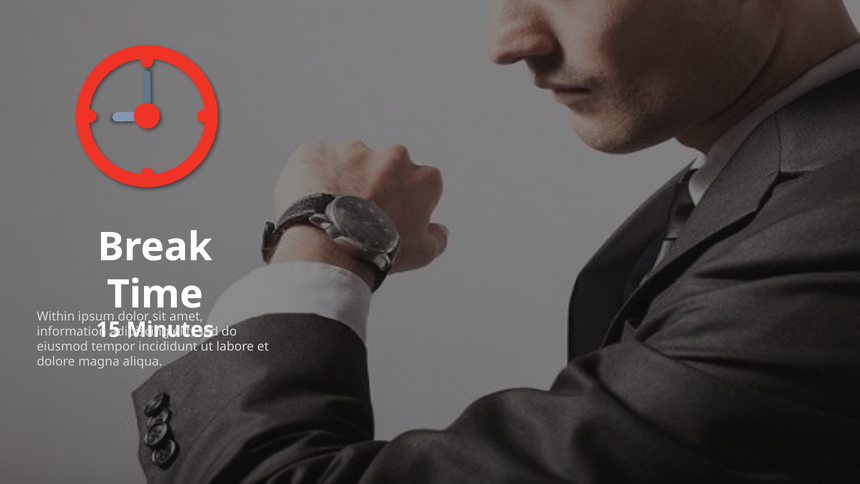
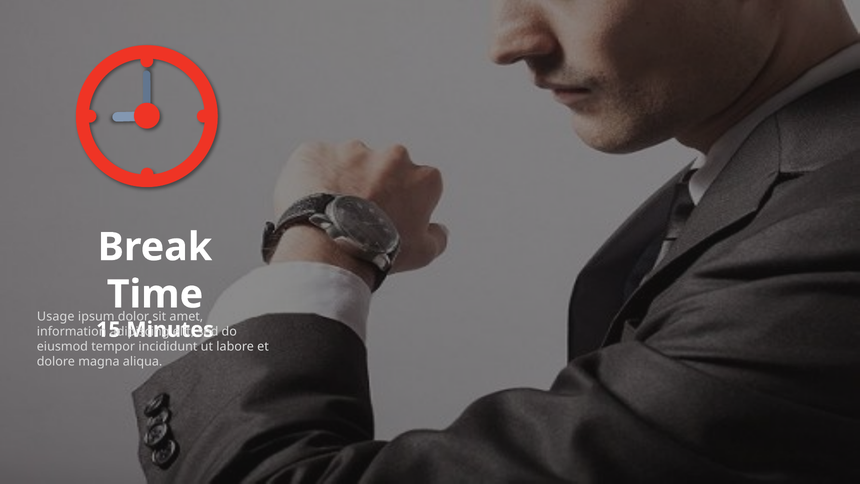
Within: Within -> Usage (56, 316)
